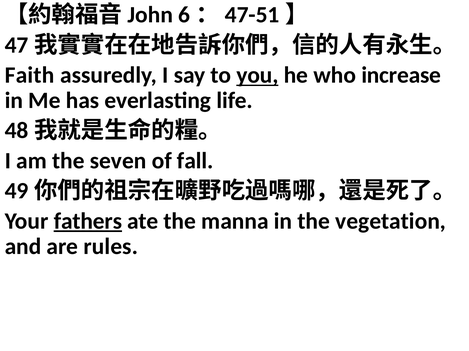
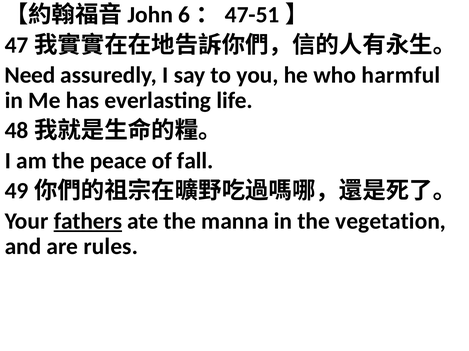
Faith: Faith -> Need (30, 75)
you underline: present -> none (257, 75)
increase: increase -> harmful (401, 75)
seven: seven -> peace (118, 161)
